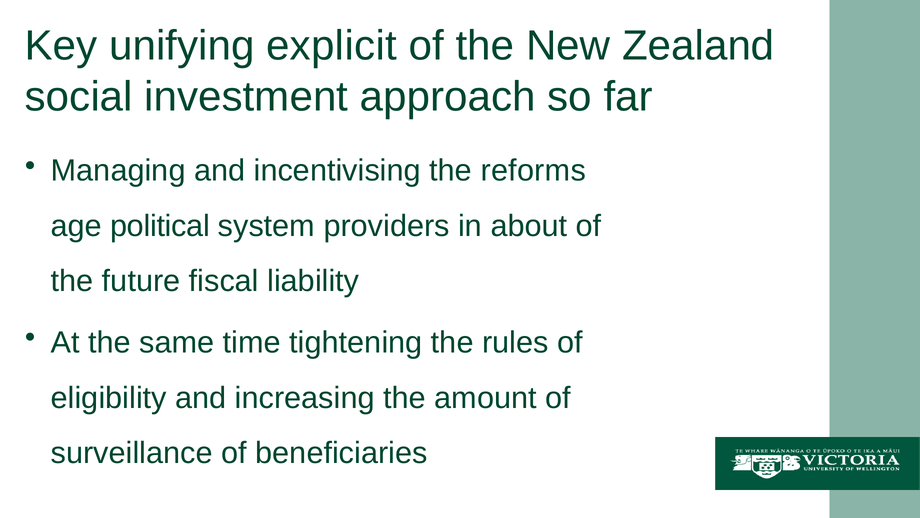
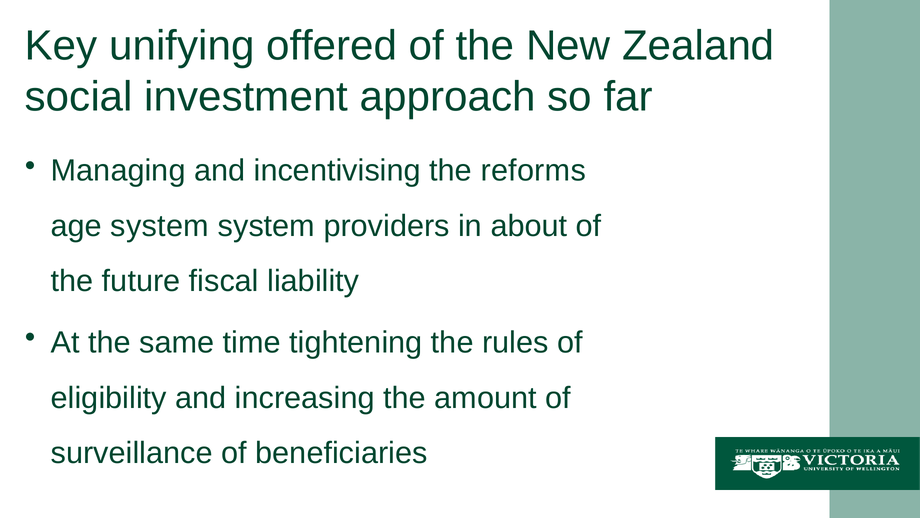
explicit: explicit -> offered (332, 46)
age political: political -> system (160, 226)
